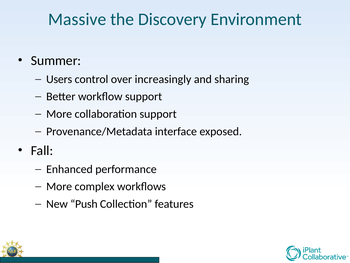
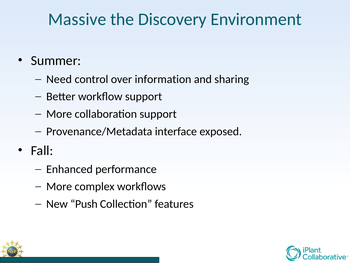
Users: Users -> Need (59, 79)
increasingly: increasingly -> information (163, 79)
